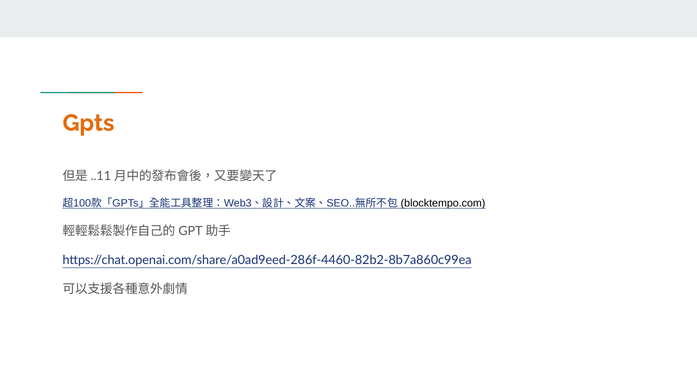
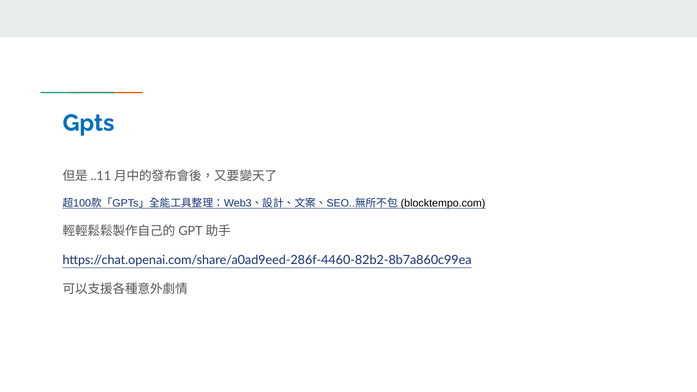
Gpts colour: orange -> blue (88, 123)
